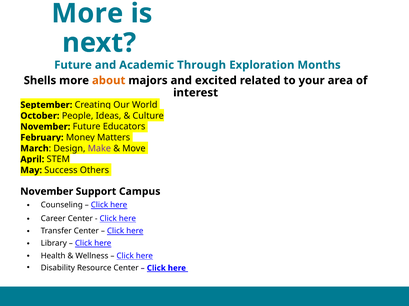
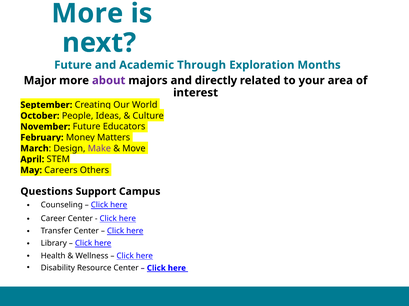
Shells: Shells -> Major (40, 81)
about colour: orange -> purple (109, 81)
excited: excited -> directly (216, 81)
Success: Success -> Careers (61, 171)
November: November -> Questions (47, 192)
